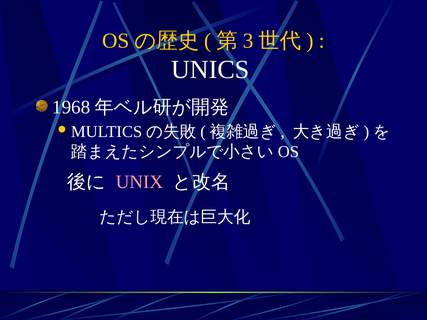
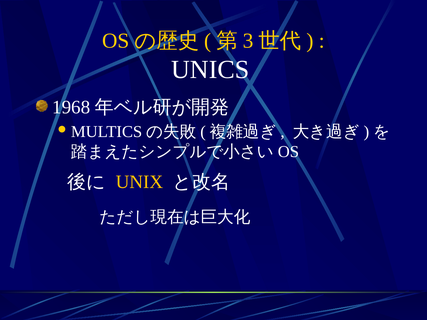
UNIX colour: pink -> yellow (140, 182)
